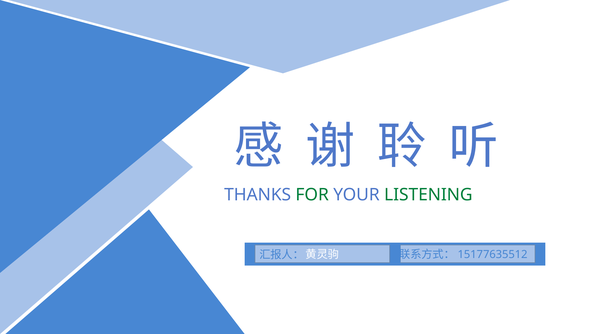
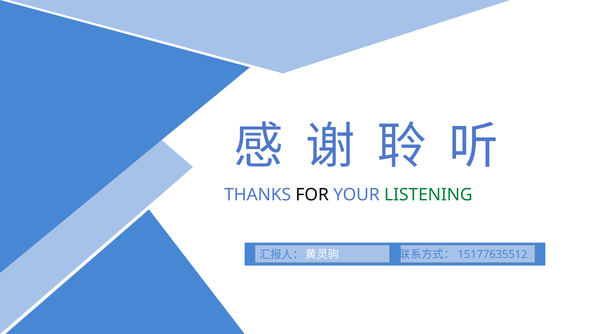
FOR colour: green -> black (312, 195)
